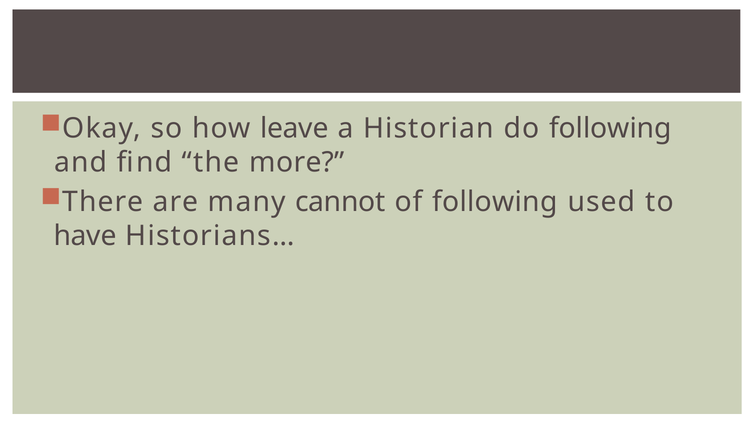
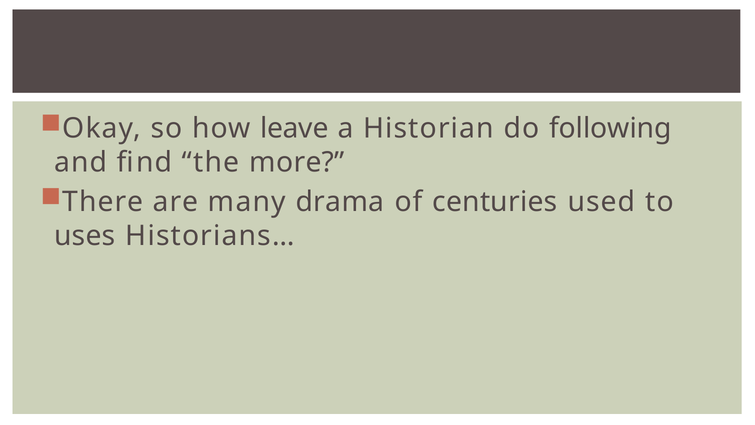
cannot: cannot -> drama (340, 202)
of following: following -> centuries (495, 202)
have: have -> uses (85, 236)
